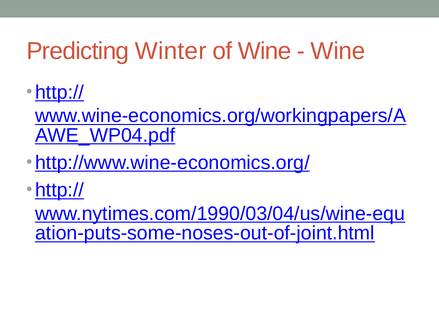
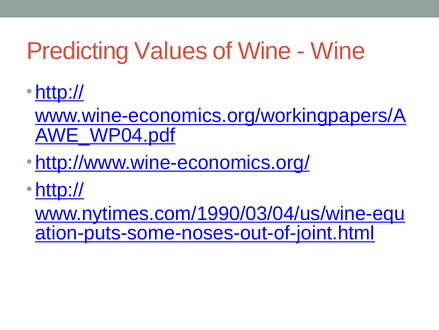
Winter: Winter -> Values (171, 51)
